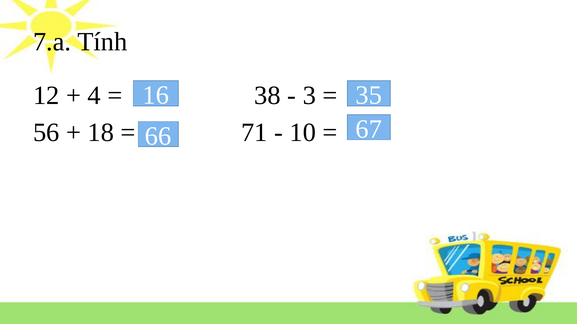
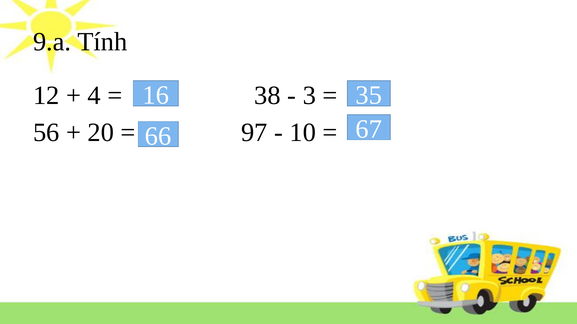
7.a: 7.a -> 9.a (52, 42)
18: 18 -> 20 (101, 133)
71: 71 -> 97 (254, 133)
